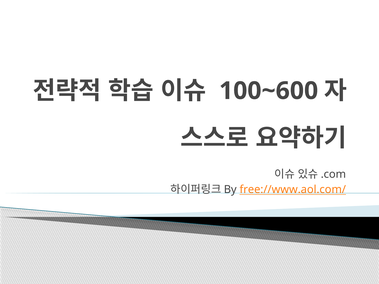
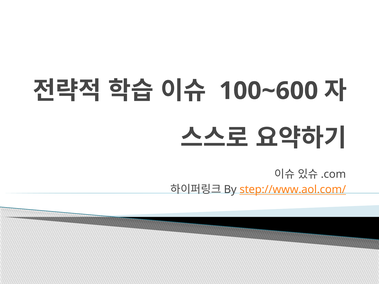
free://www.aol.com/: free://www.aol.com/ -> step://www.aol.com/ (293, 190)
